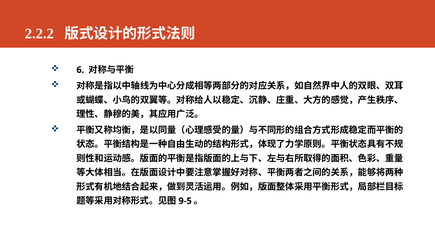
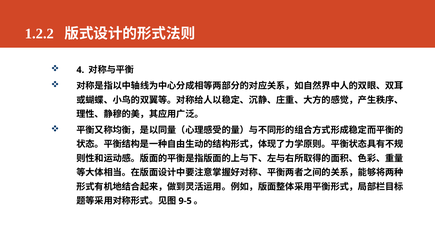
2.2.2: 2.2.2 -> 1.2.2 (39, 34)
6: 6 -> 4 (80, 70)
